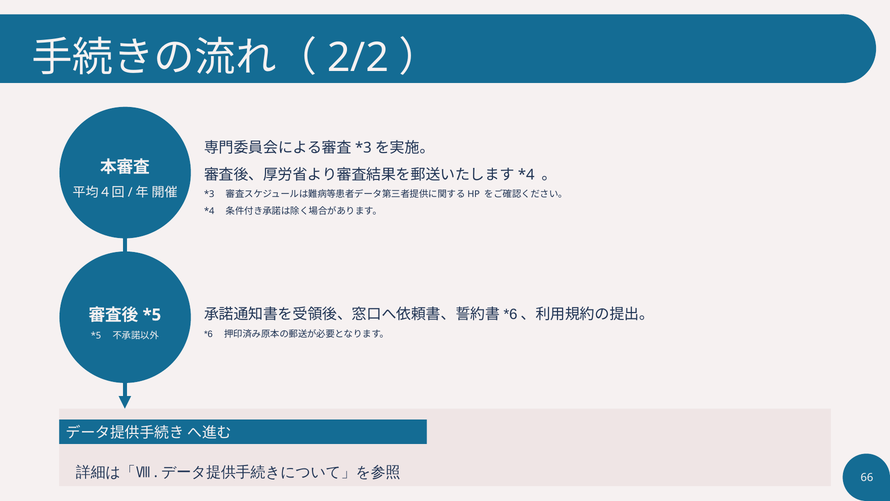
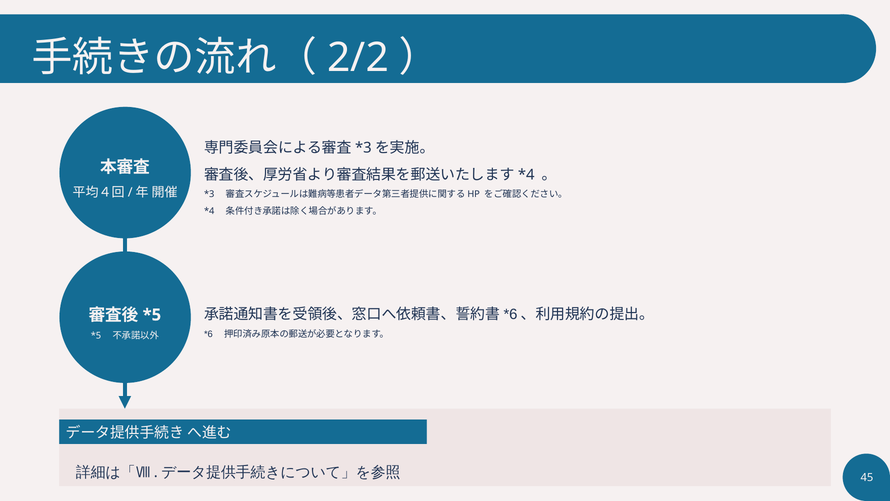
66: 66 -> 45 (867, 477)
